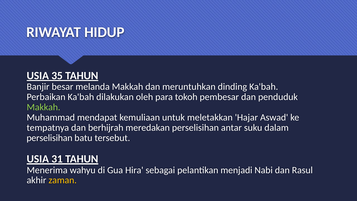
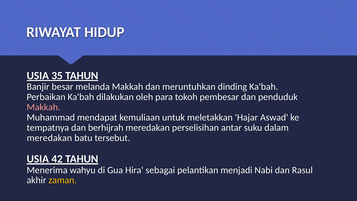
Makkah colour: light green -> pink (44, 107)
perselisihan: perselisihan -> meredakan (49, 138)
31: 31 -> 42 (57, 159)
